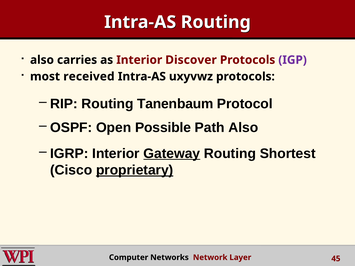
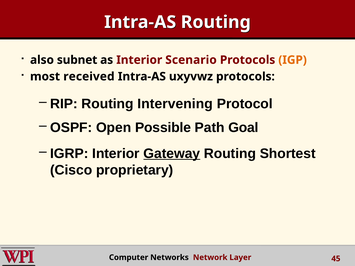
carries: carries -> subnet (77, 60)
Discover: Discover -> Scenario (191, 60)
IGP colour: purple -> orange (293, 60)
Tanenbaum: Tanenbaum -> Intervening (175, 104)
Path Also: Also -> Goal (243, 128)
proprietary underline: present -> none (135, 170)
